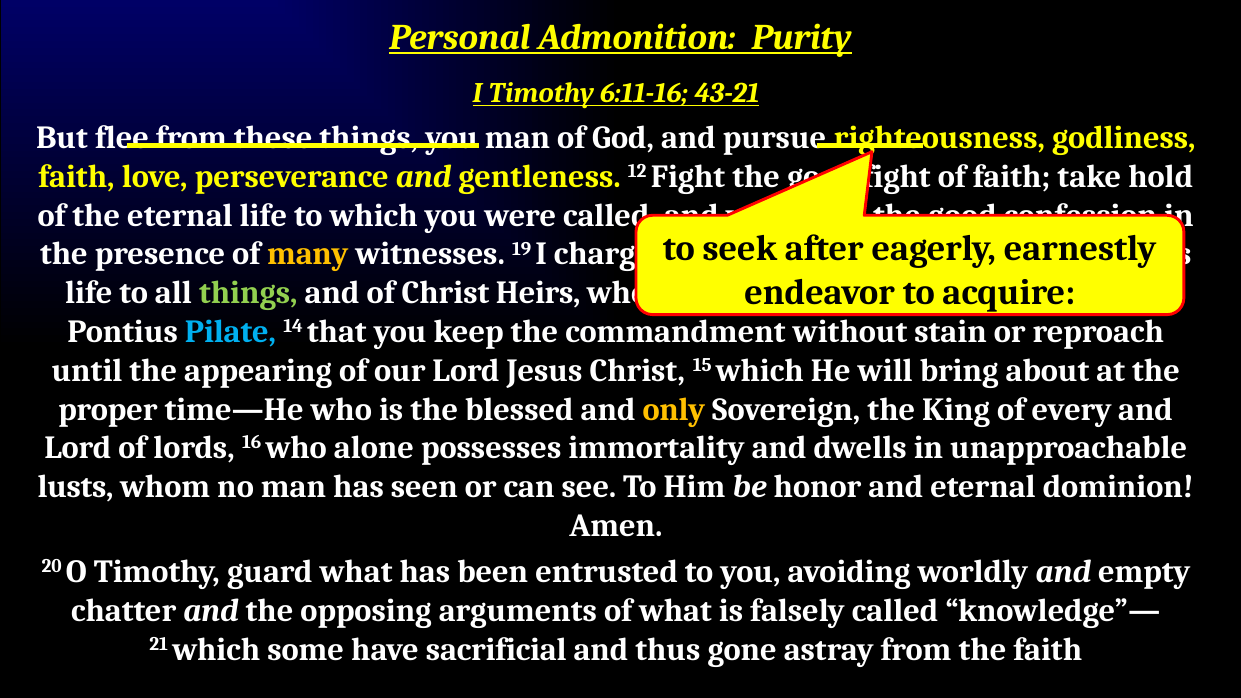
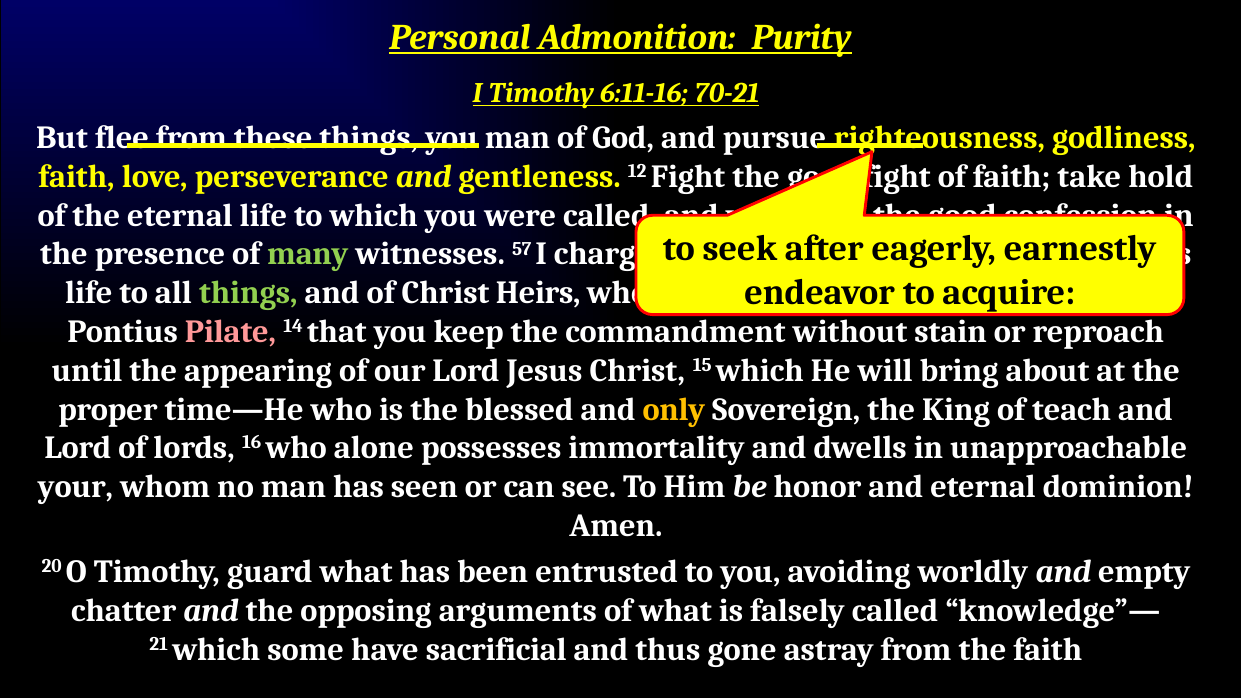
43-21: 43-21 -> 70-21 (727, 94)
many colour: yellow -> light green (308, 254)
19: 19 -> 57 (522, 249)
Pilate colour: light blue -> pink (231, 332)
every: every -> teach (1072, 409)
lusts: lusts -> your (76, 487)
